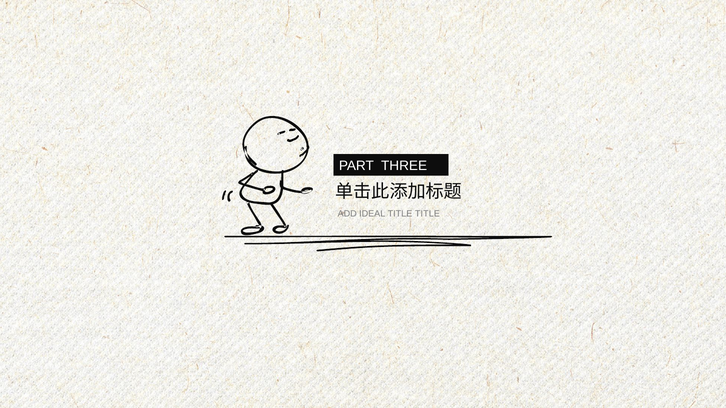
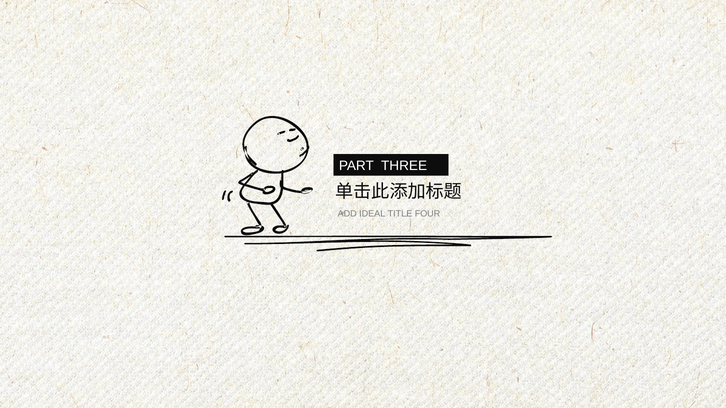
TITLE TITLE: TITLE -> FOUR (428, 214)
